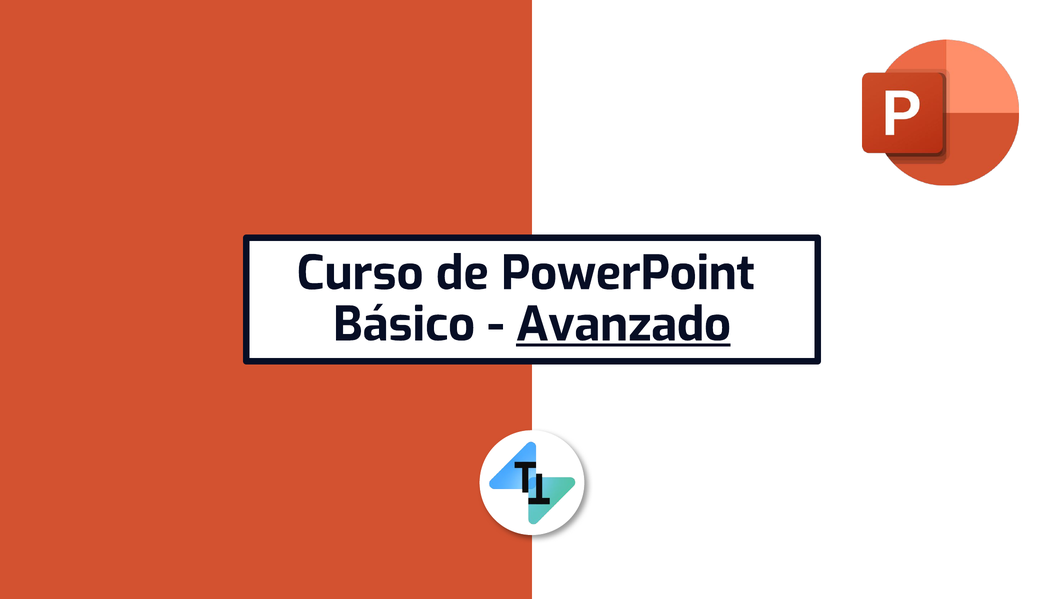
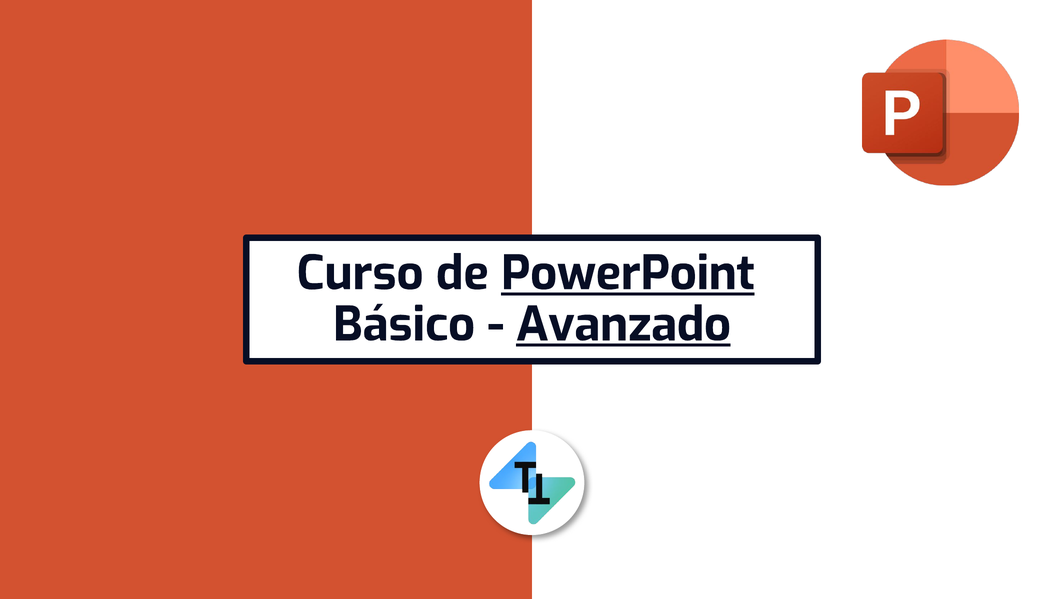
PowerPoint underline: none -> present (628, 273)
